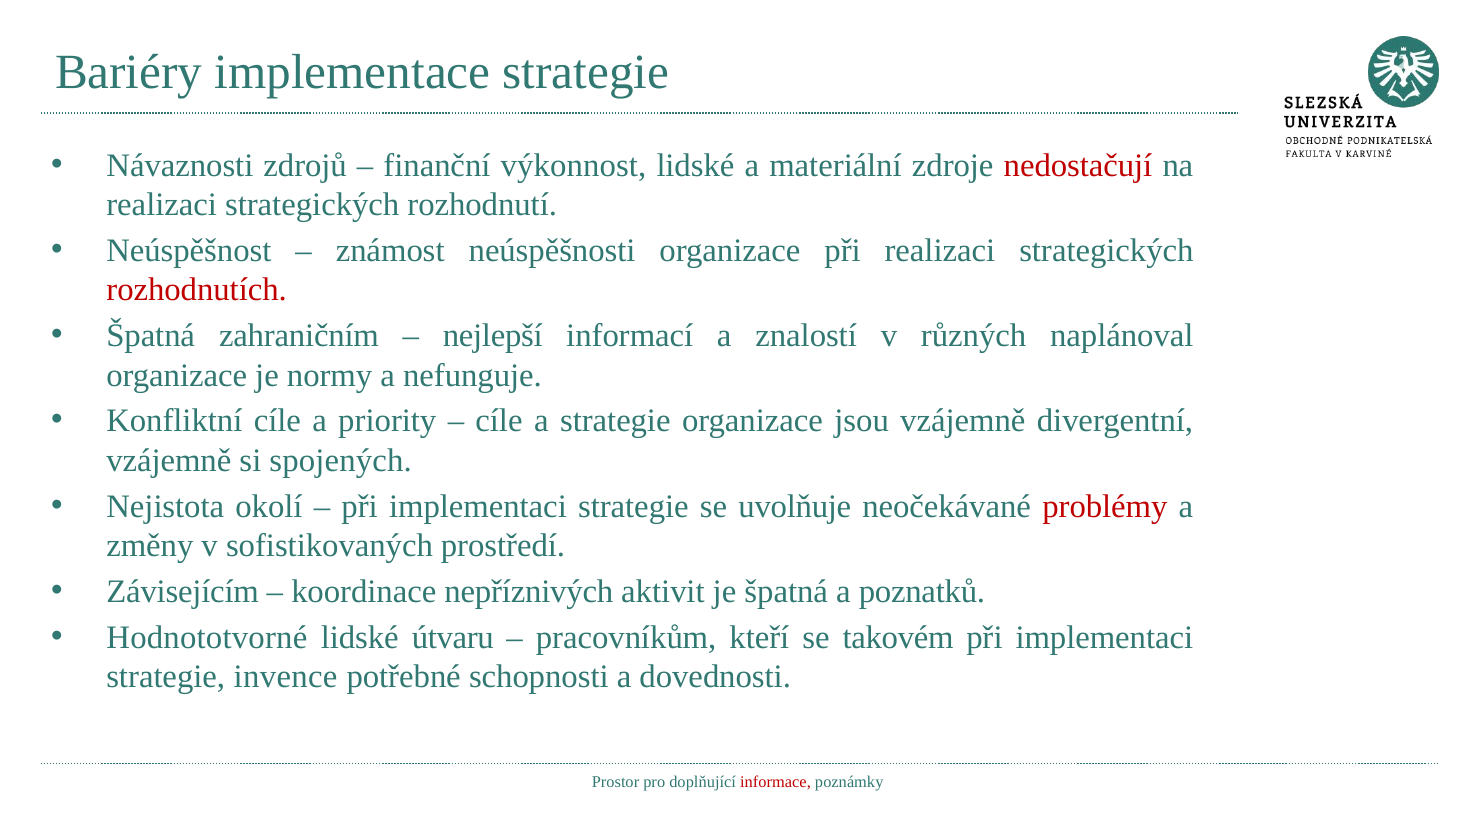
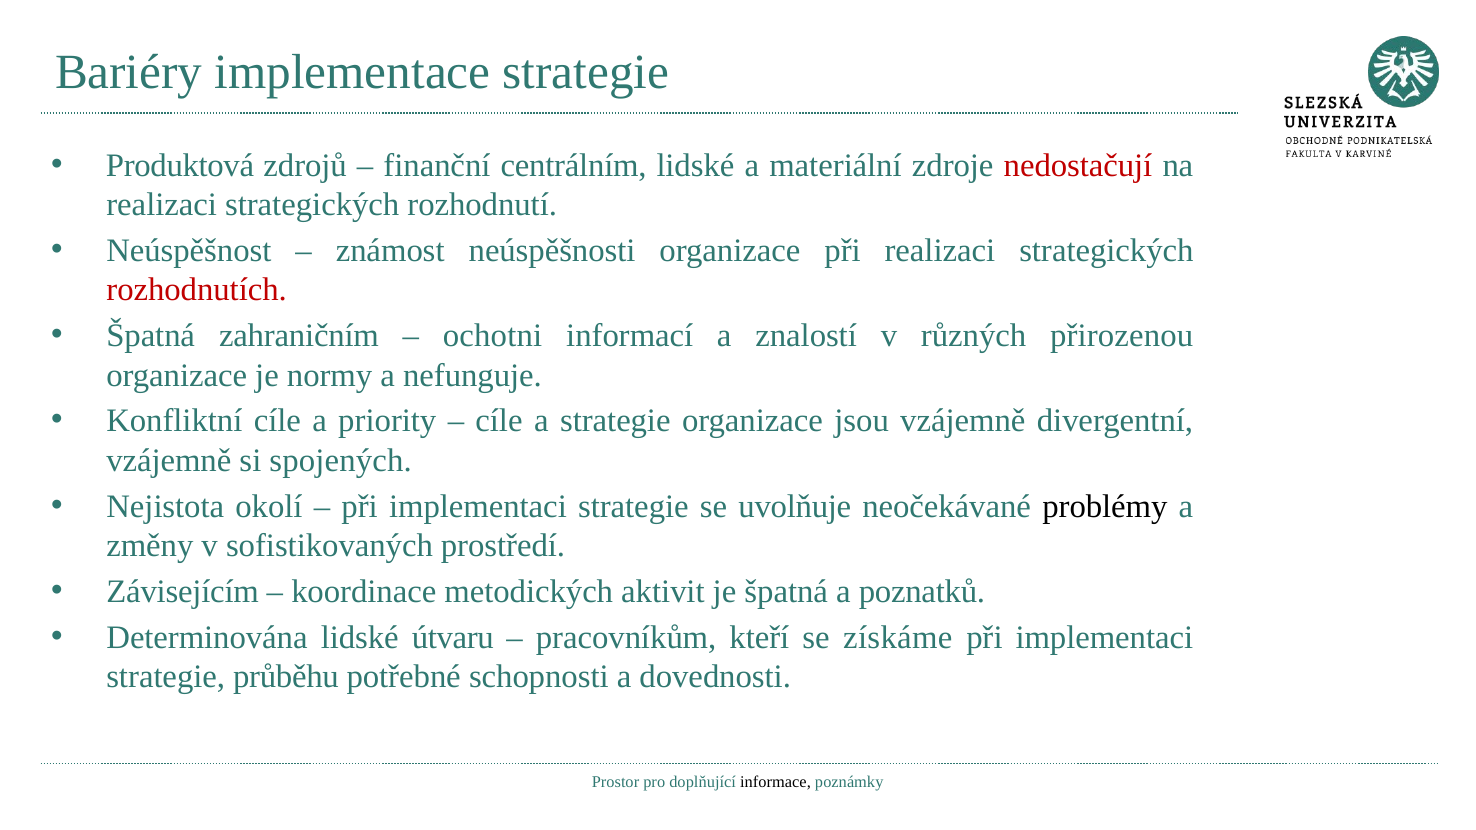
Návaznosti: Návaznosti -> Produktová (180, 165)
výkonnost: výkonnost -> centrálním (574, 165)
nejlepší: nejlepší -> ochotni (493, 336)
naplánoval: naplánoval -> přirozenou (1122, 336)
problémy colour: red -> black (1105, 506)
nepříznivých: nepříznivých -> metodických (529, 592)
Hodnototvorné: Hodnototvorné -> Determinována (207, 638)
takovém: takovém -> získáme (898, 638)
invence: invence -> průběhu (286, 677)
informace colour: red -> black (775, 782)
